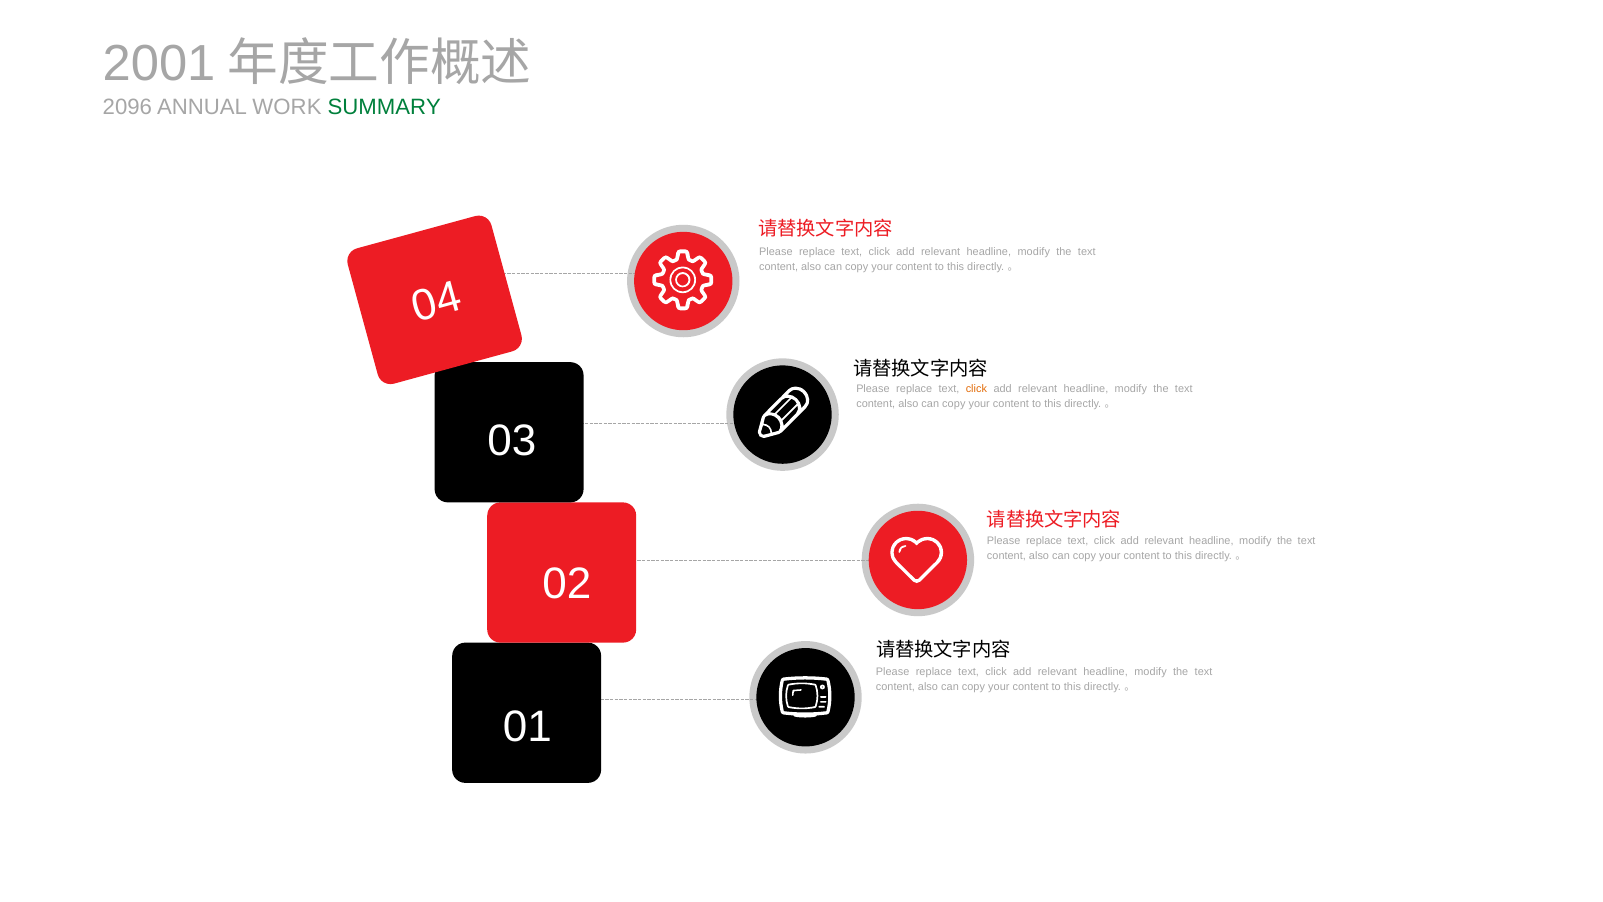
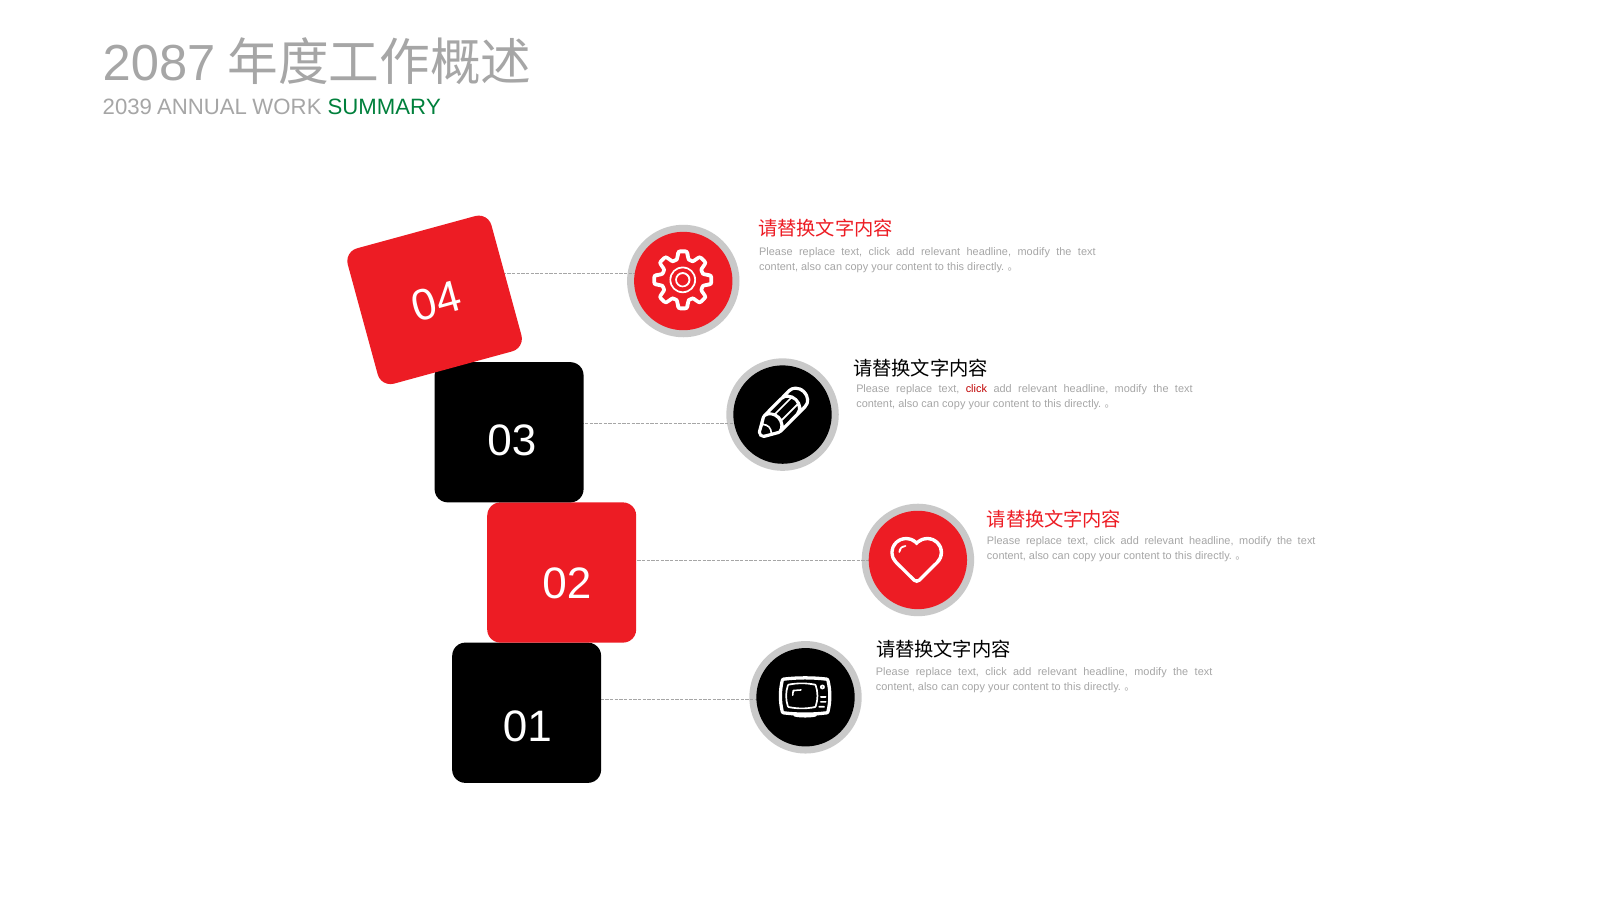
2001: 2001 -> 2087 (159, 63)
2096: 2096 -> 2039 (127, 108)
click colour: orange -> red (976, 388)
